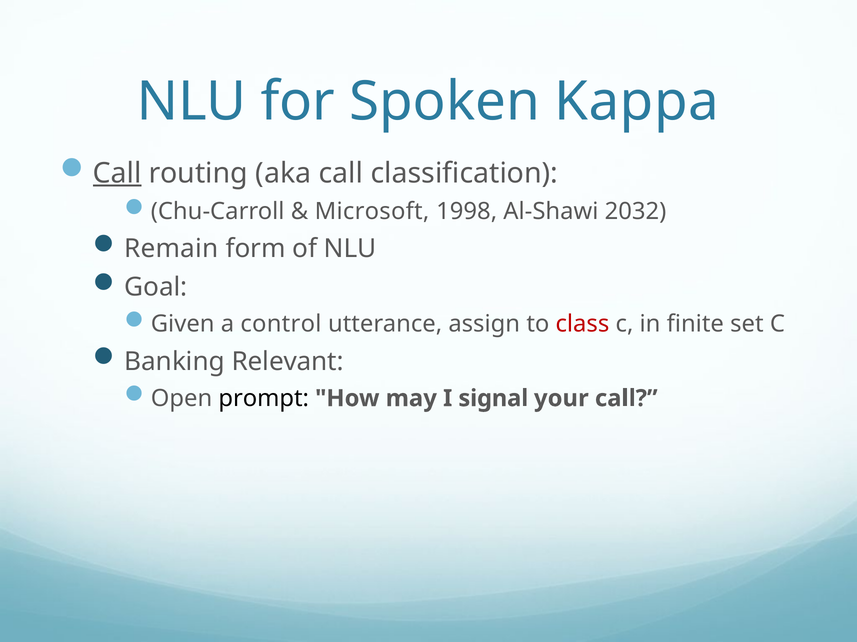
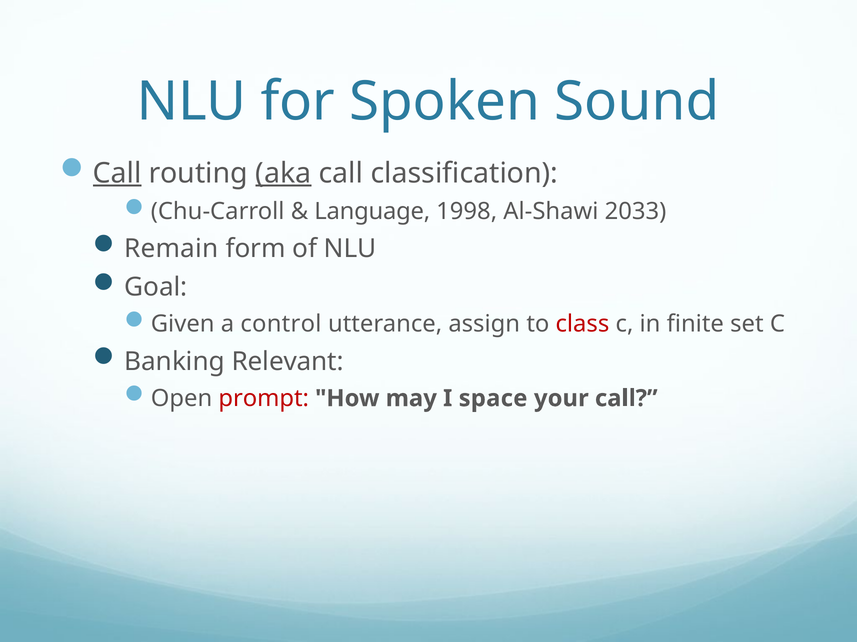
Kappa: Kappa -> Sound (637, 102)
aka underline: none -> present (283, 173)
Microsoft: Microsoft -> Language (372, 212)
2032: 2032 -> 2033 (636, 212)
prompt colour: black -> red (264, 399)
signal: signal -> space (493, 399)
